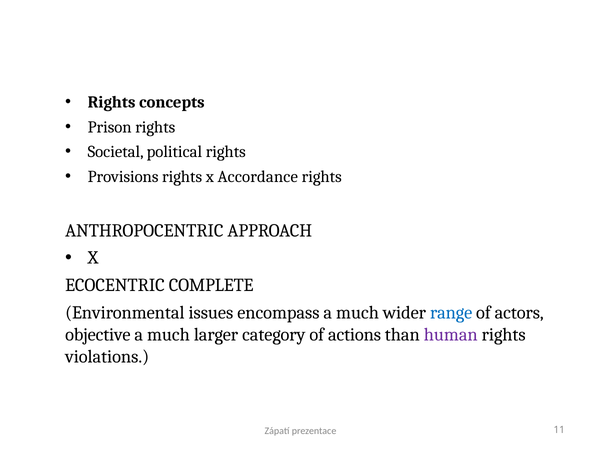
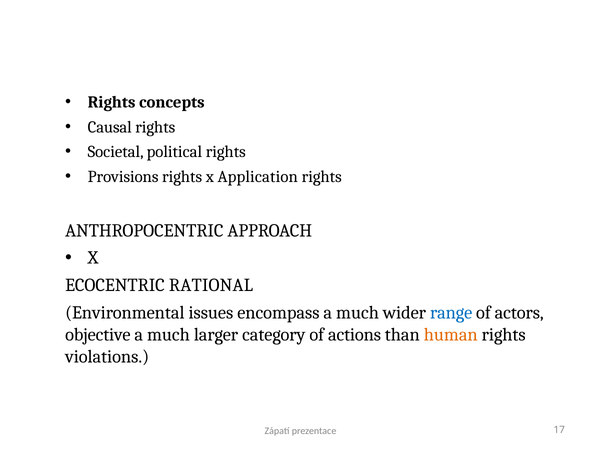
Prison: Prison -> Causal (110, 127)
Accordance: Accordance -> Application (258, 176)
COMPLETE: COMPLETE -> RATIONAL (211, 285)
human colour: purple -> orange (451, 335)
11: 11 -> 17 (559, 430)
